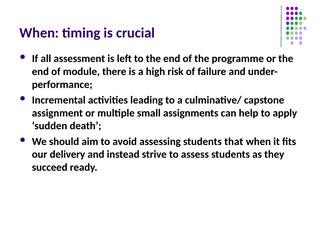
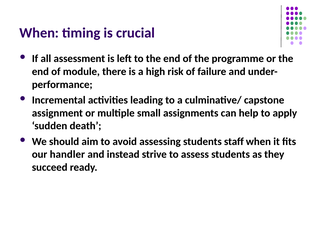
that: that -> staff (234, 142)
delivery: delivery -> handler (67, 155)
